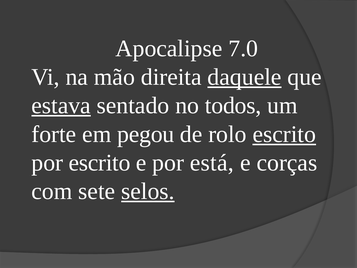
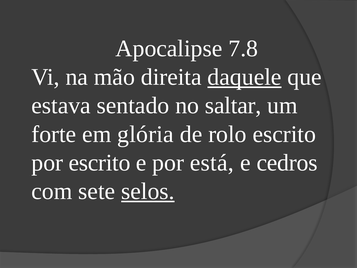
7.0: 7.0 -> 7.8 (243, 48)
estava underline: present -> none (61, 105)
todos: todos -> saltar (233, 105)
pegou: pegou -> glória (145, 134)
escrito underline: present -> none (284, 134)
corças: corças -> cedros (287, 163)
